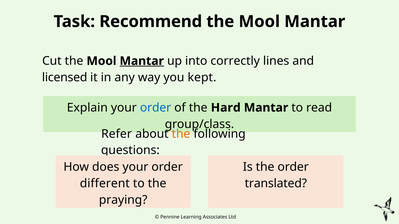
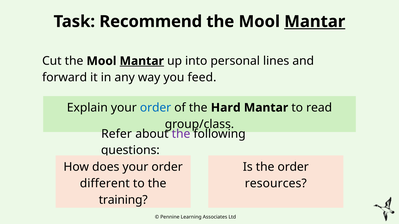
Mantar underline: none -> present (315, 22)
correctly: correctly -> personal (235, 61)
licensed: licensed -> forward (65, 78)
kept: kept -> feed (202, 78)
the colour: orange -> purple (181, 134)
translated: translated -> resources (276, 184)
praying: praying -> training (123, 200)
